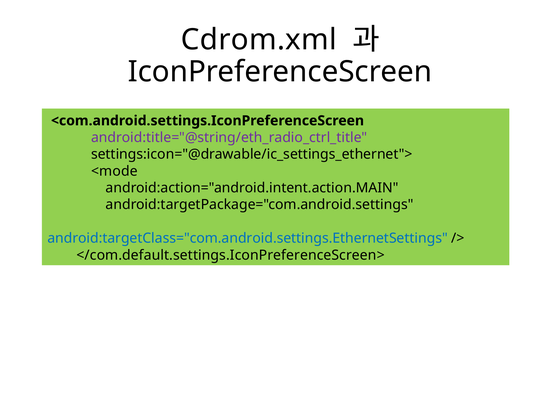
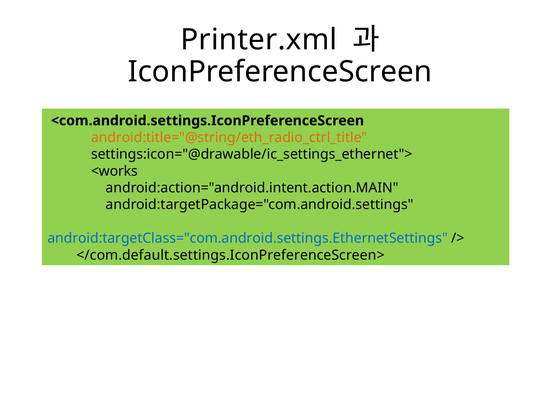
Cdrom.xml: Cdrom.xml -> Printer.xml (259, 40)
android:title="@string/eth_radio_ctrl_title colour: purple -> orange (229, 137)
<mode: <mode -> <works (114, 171)
